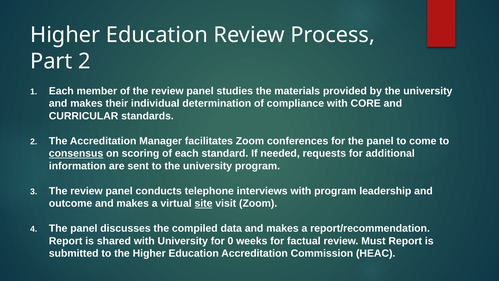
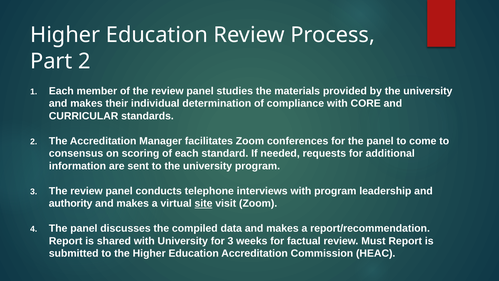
consensus underline: present -> none (76, 153)
outcome: outcome -> authority (71, 203)
for 0: 0 -> 3 (230, 241)
